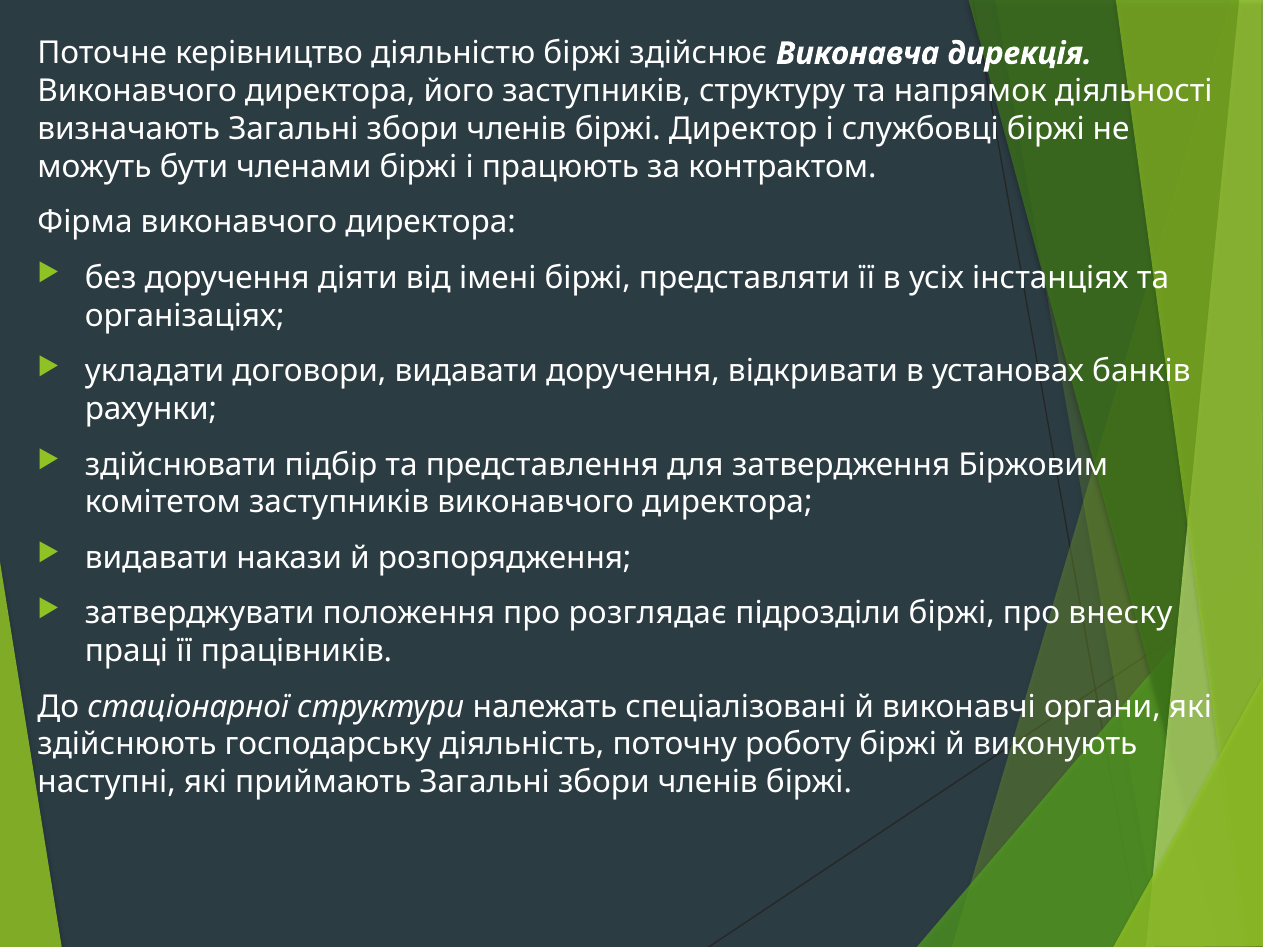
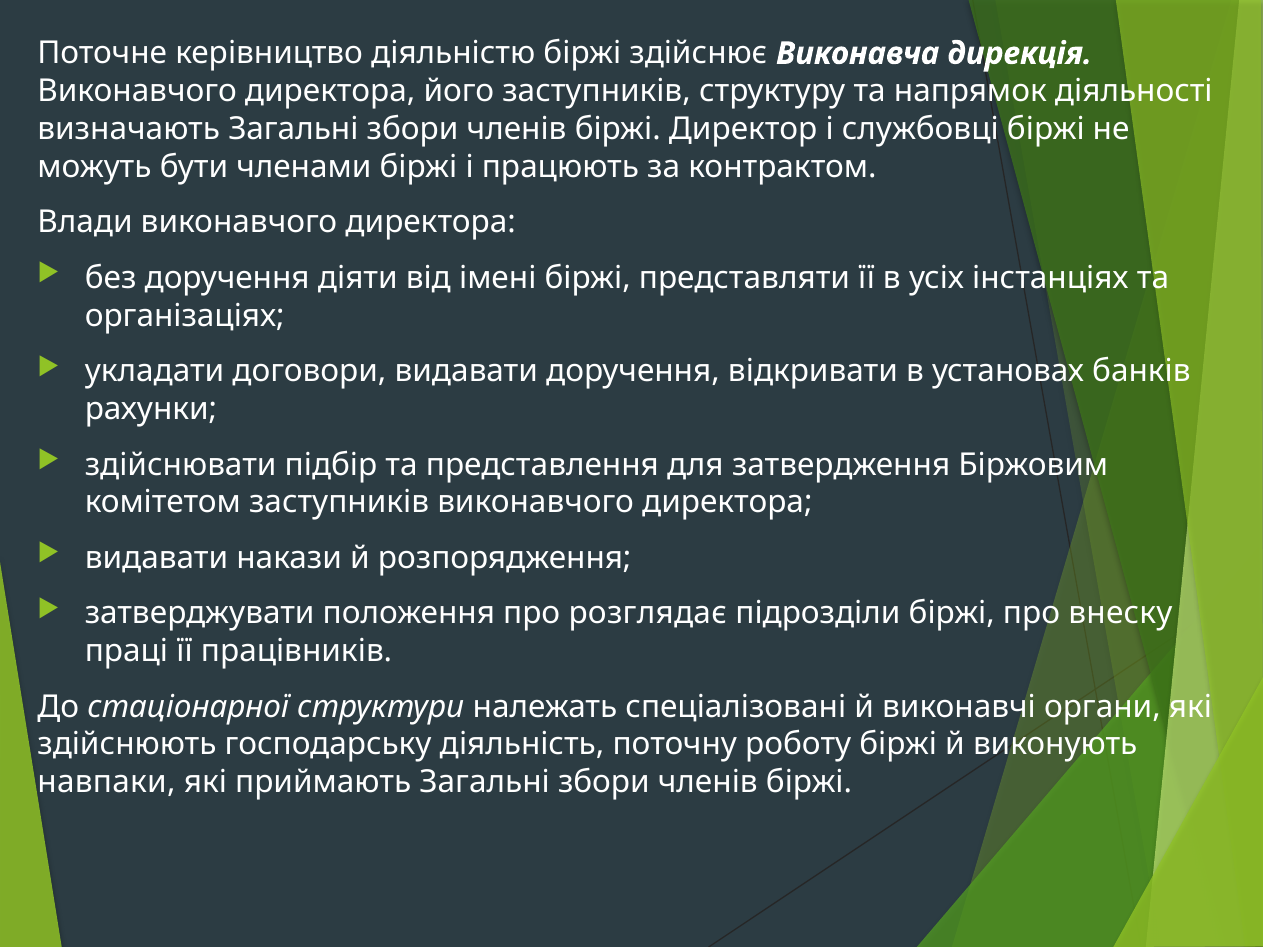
Фірма: Фірма -> Влади (85, 223)
наступні: наступні -> навпаки (106, 783)
